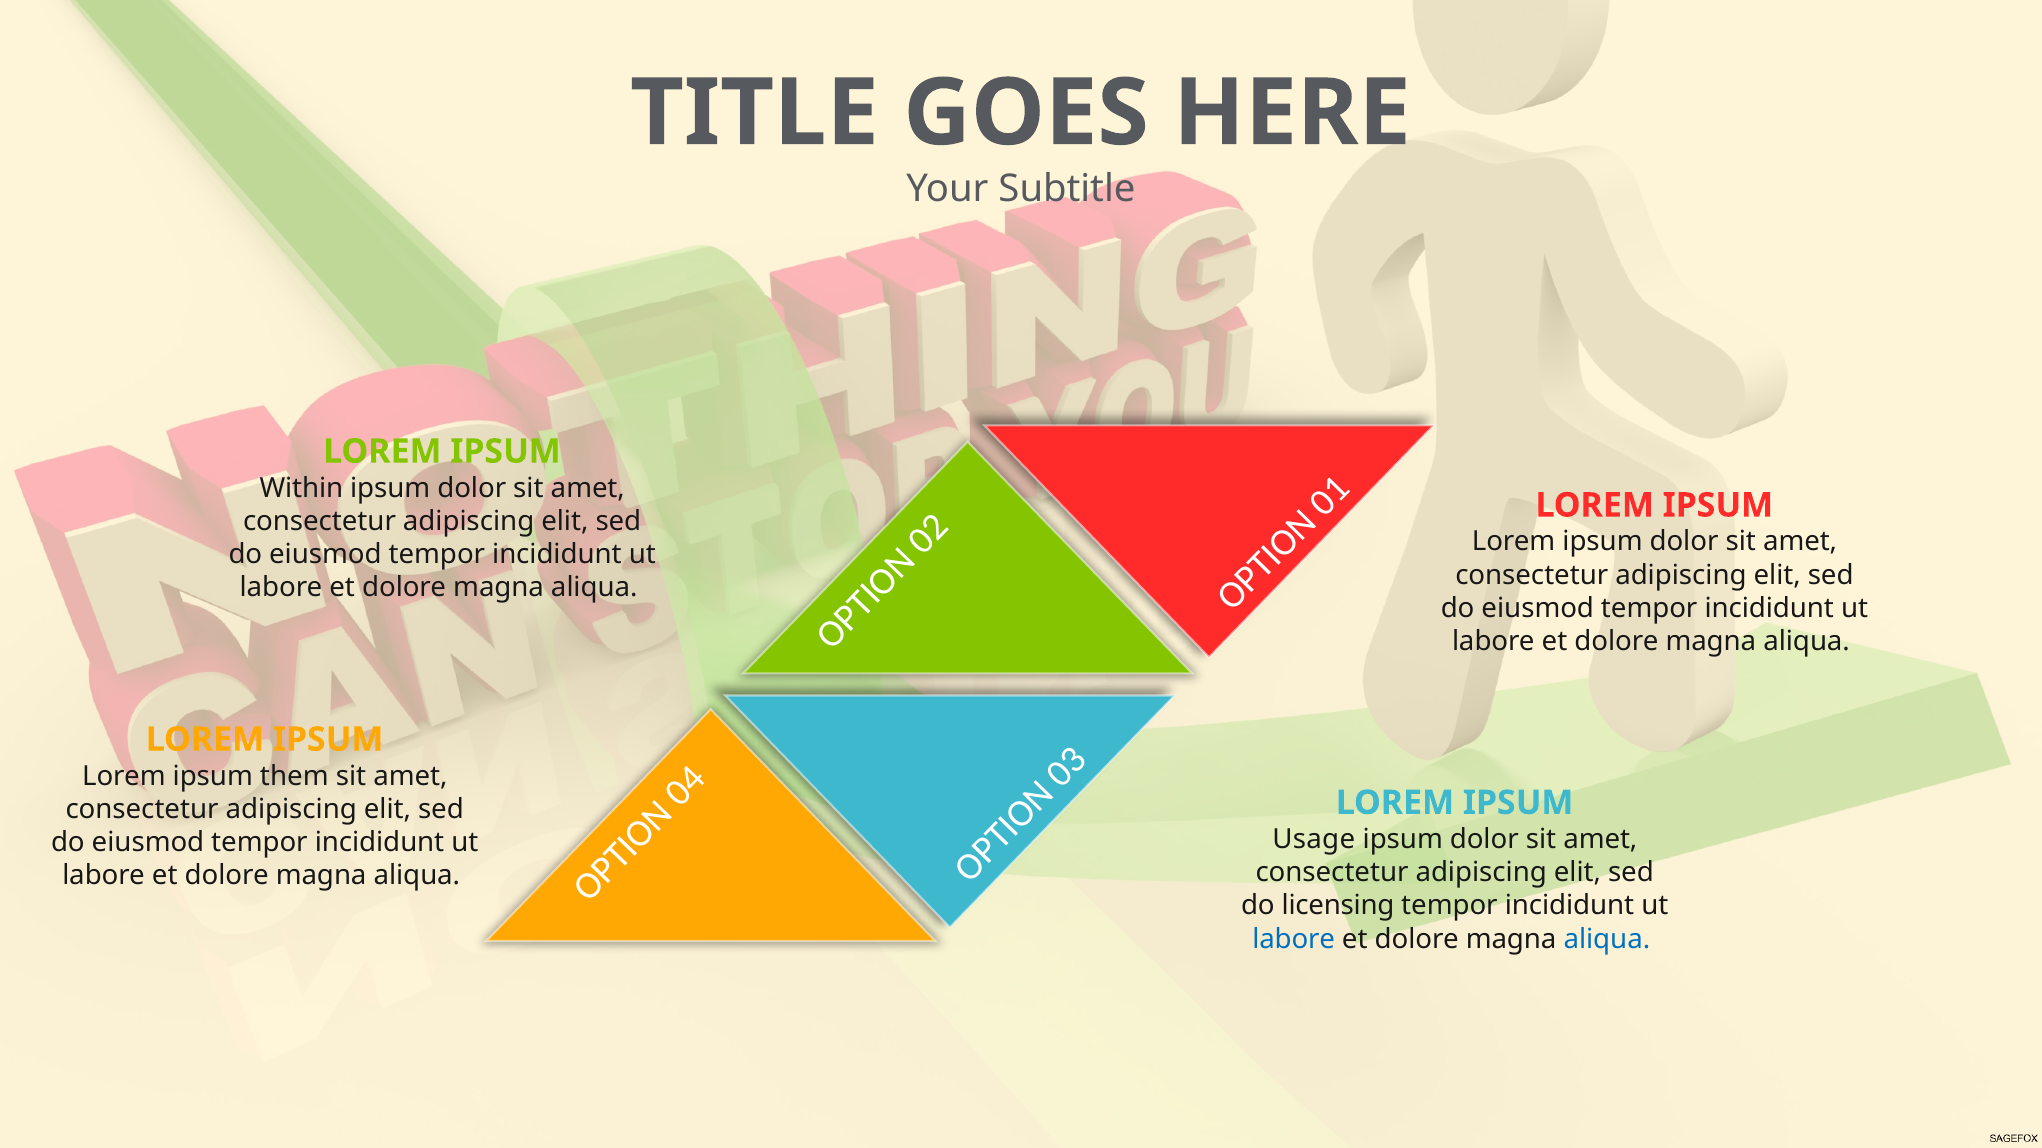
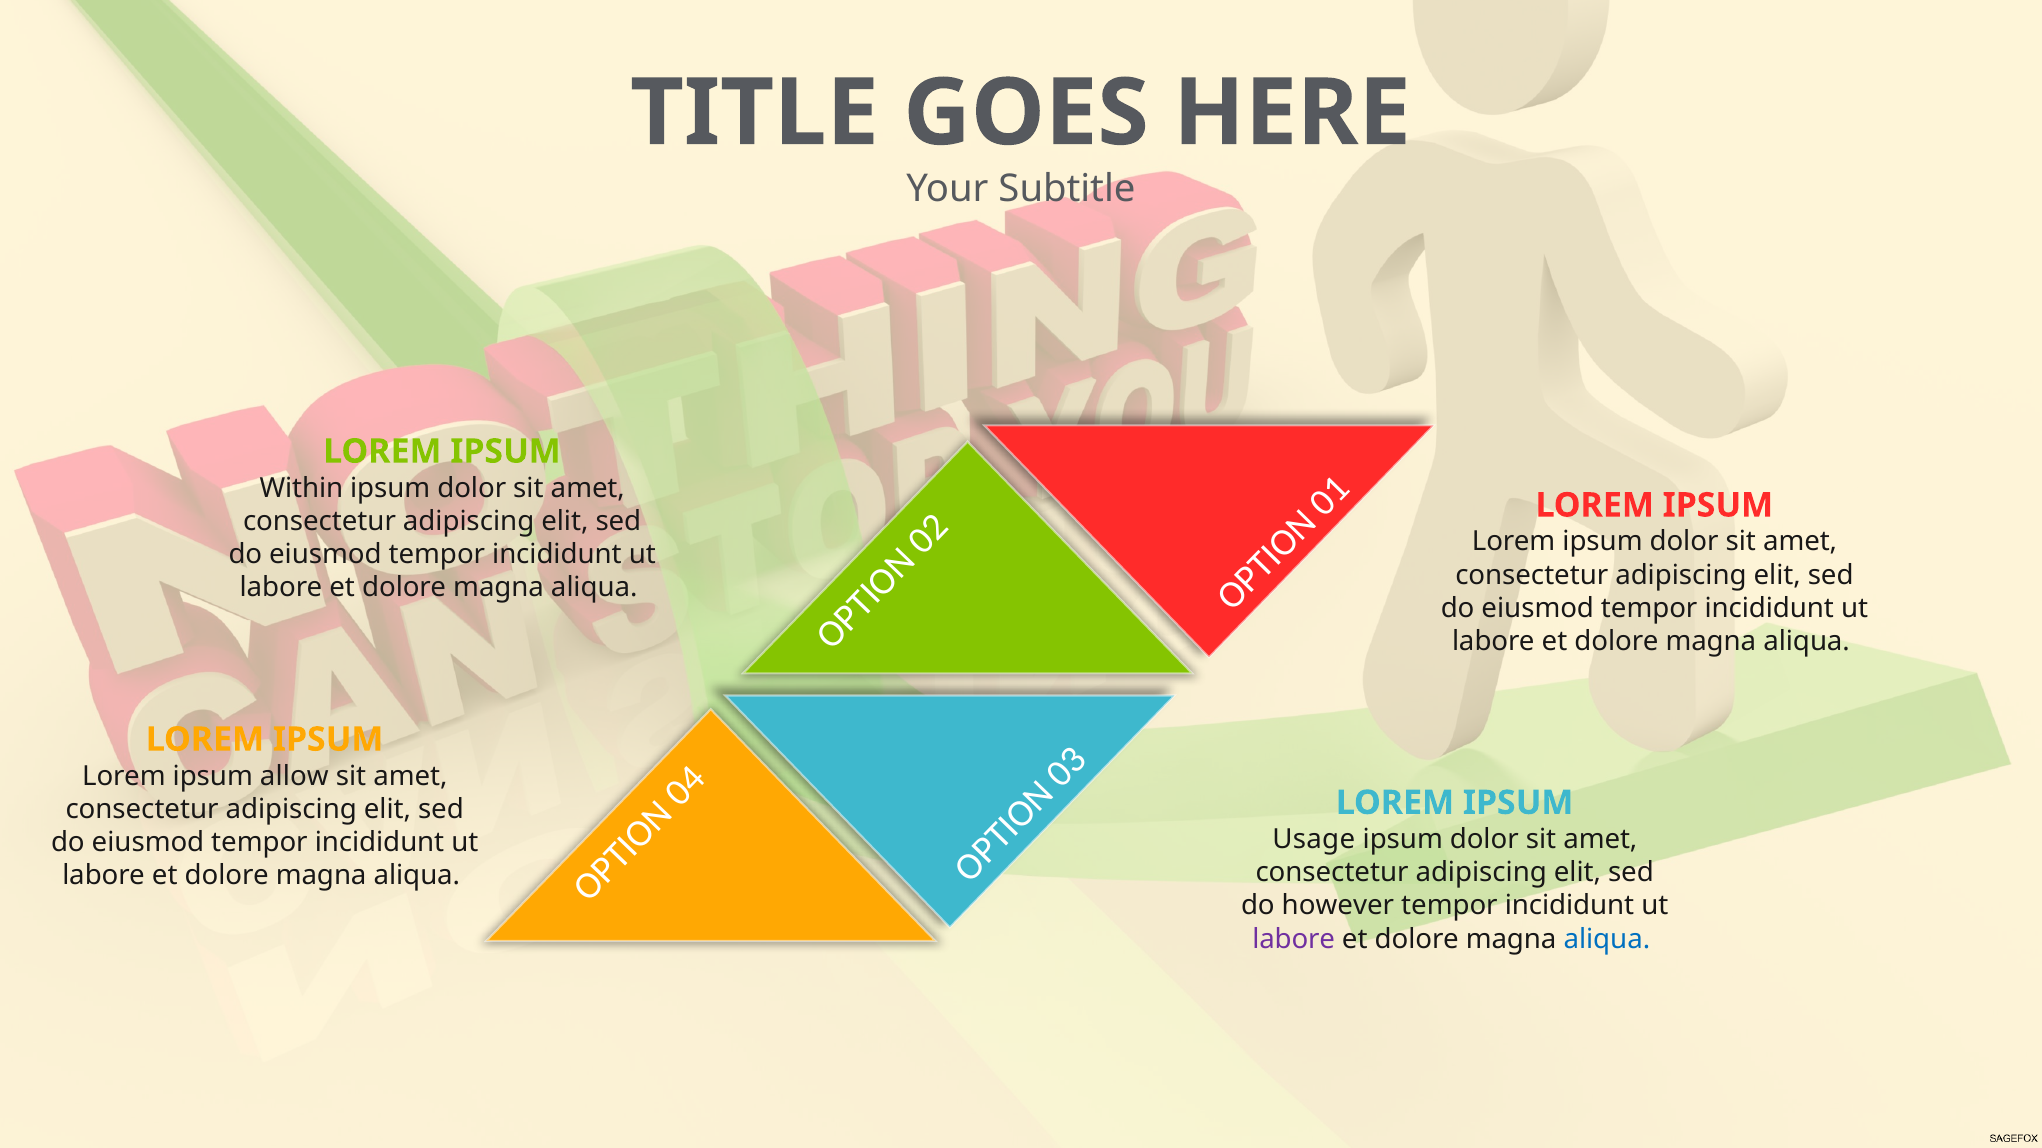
them: them -> allow (294, 776)
licensing: licensing -> however (1338, 906)
labore colour: blue -> purple (1294, 939)
